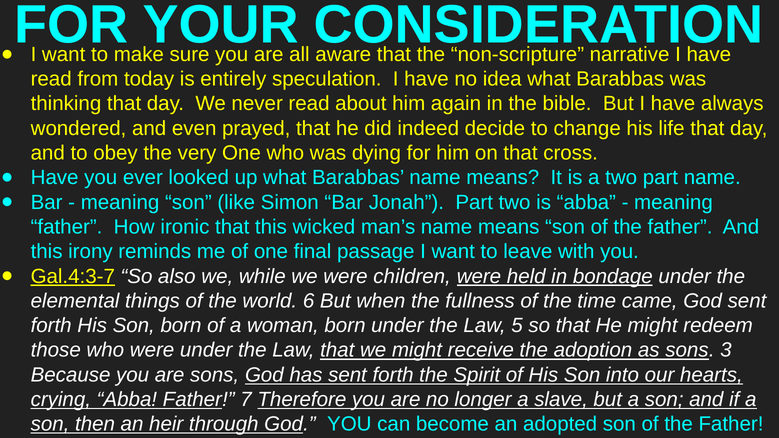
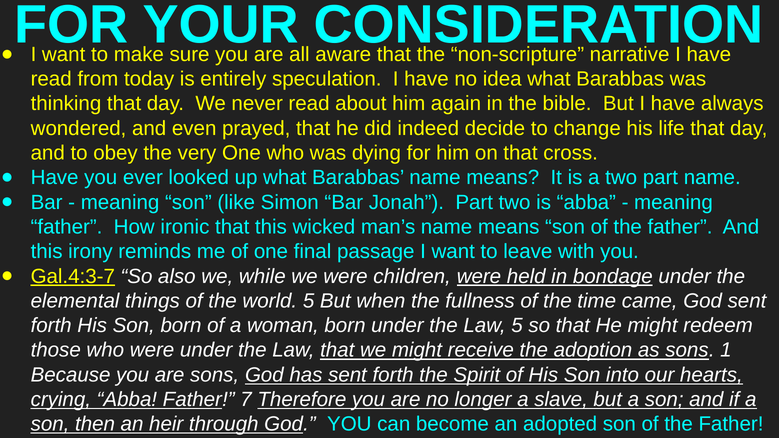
world 6: 6 -> 5 (309, 301)
3: 3 -> 1 (726, 350)
